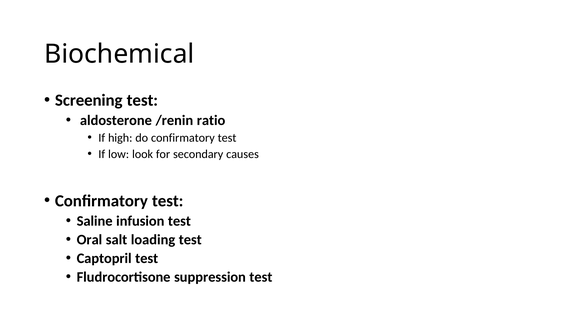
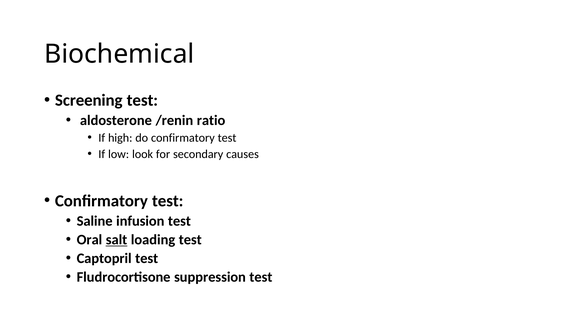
salt underline: none -> present (117, 240)
